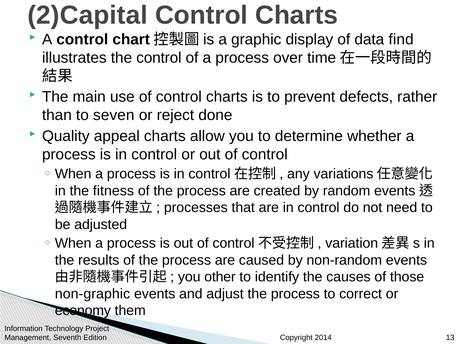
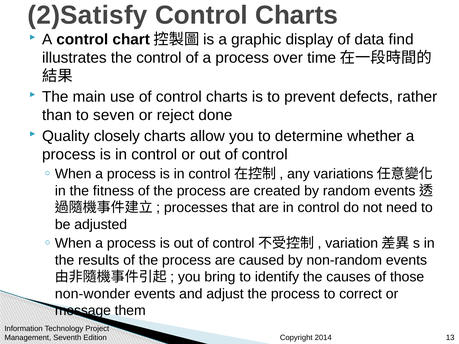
2)Capital: 2)Capital -> 2)Satisfy (88, 15)
appeal: appeal -> closely (117, 136)
other: other -> bring (220, 277)
non-graphic: non-graphic -> non-wonder (93, 294)
economy: economy -> message (83, 311)
